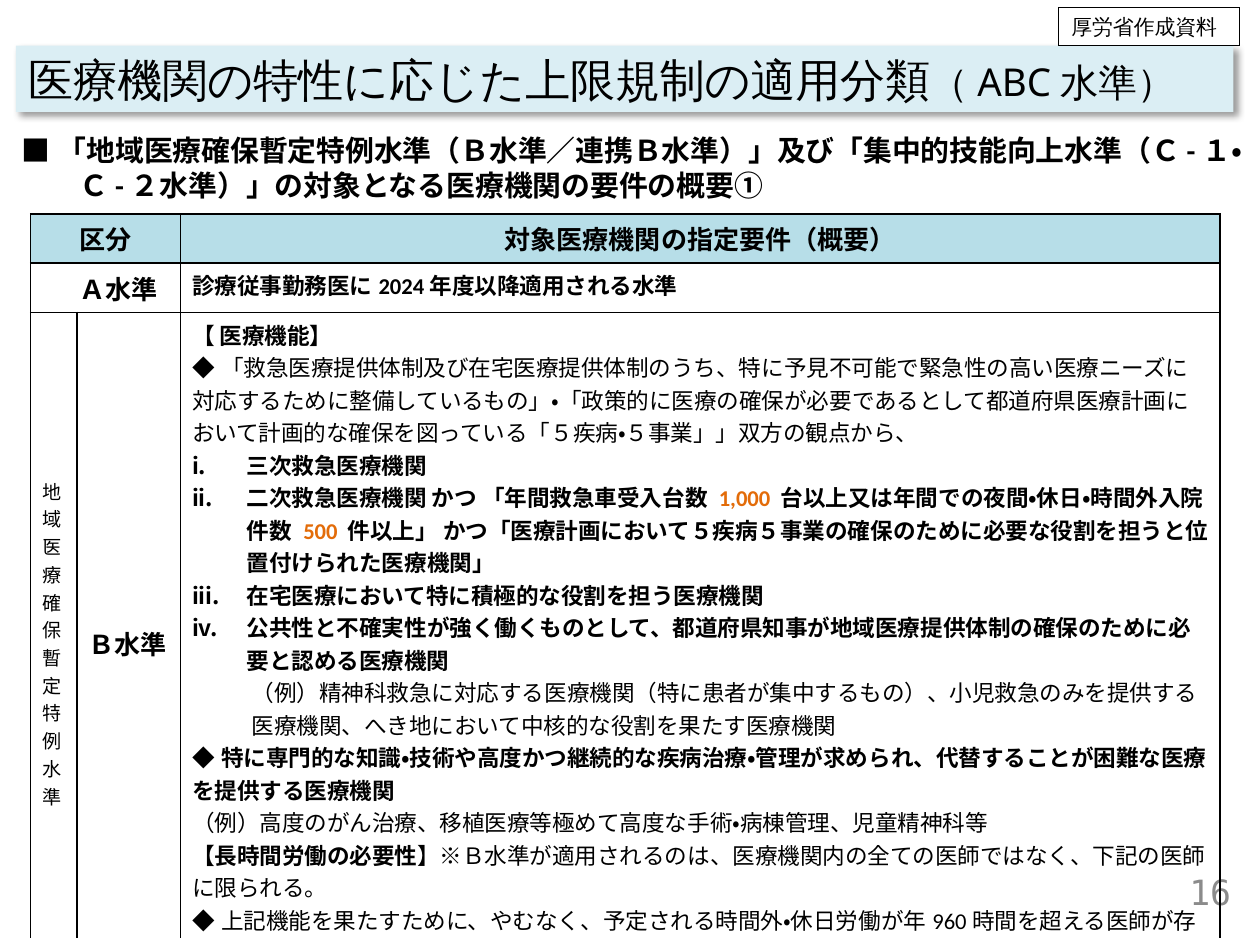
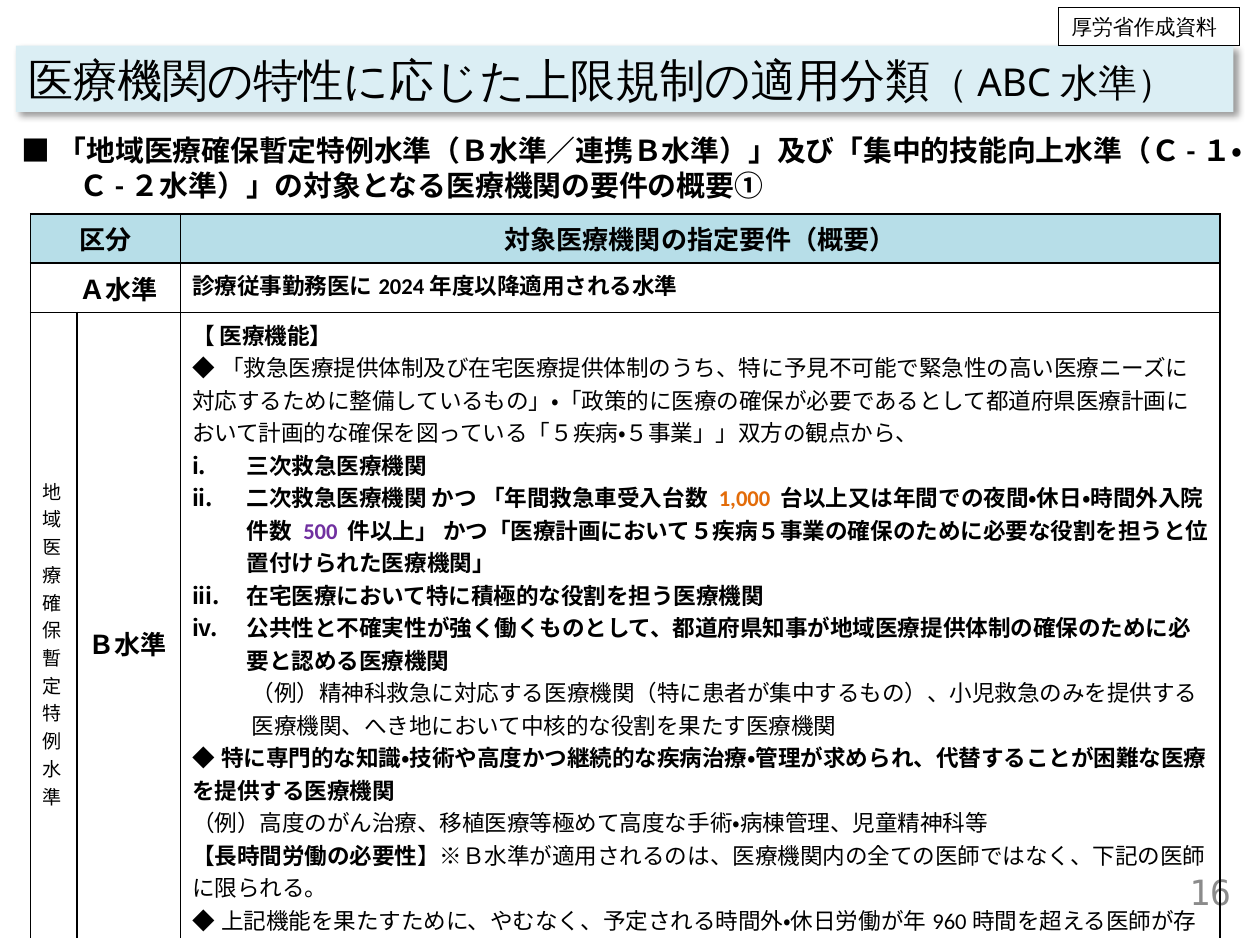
500 colour: orange -> purple (320, 532)
